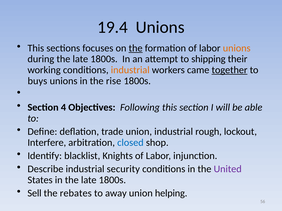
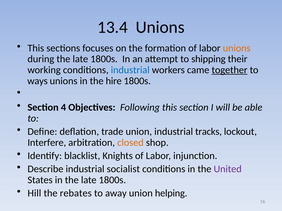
19.4: 19.4 -> 13.4 (113, 27)
the underline: present -> none (136, 48)
industrial colour: orange -> blue (130, 70)
buys: buys -> ways (38, 81)
rise: rise -> hire (114, 81)
rough: rough -> tracks (209, 132)
closed colour: blue -> orange (130, 143)
security: security -> socialist (123, 169)
Sell: Sell -> Hill (34, 194)
